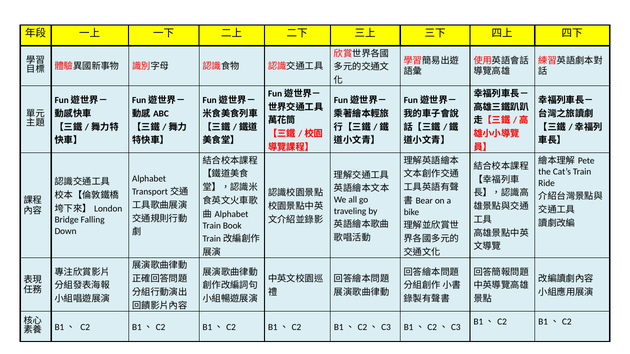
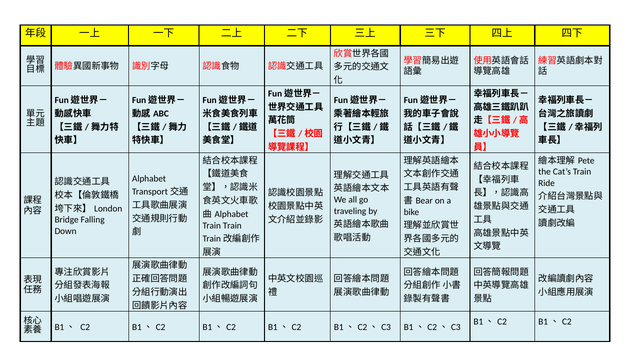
Train Book: Book -> Train (232, 226)
